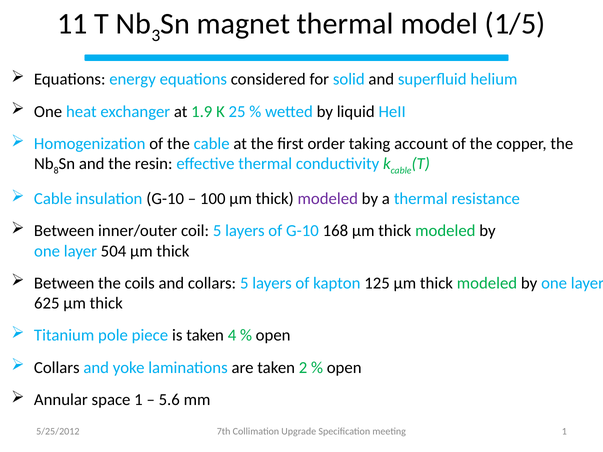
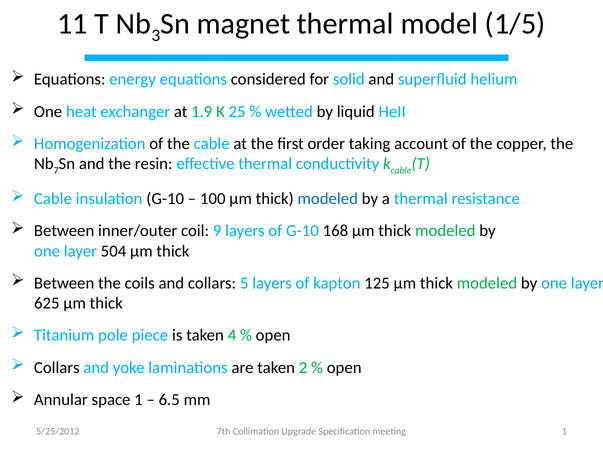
8: 8 -> 7 (56, 170)
modeled colour: purple -> blue (328, 199)
coil 5: 5 -> 9 (217, 231)
5.6: 5.6 -> 6.5 (169, 400)
